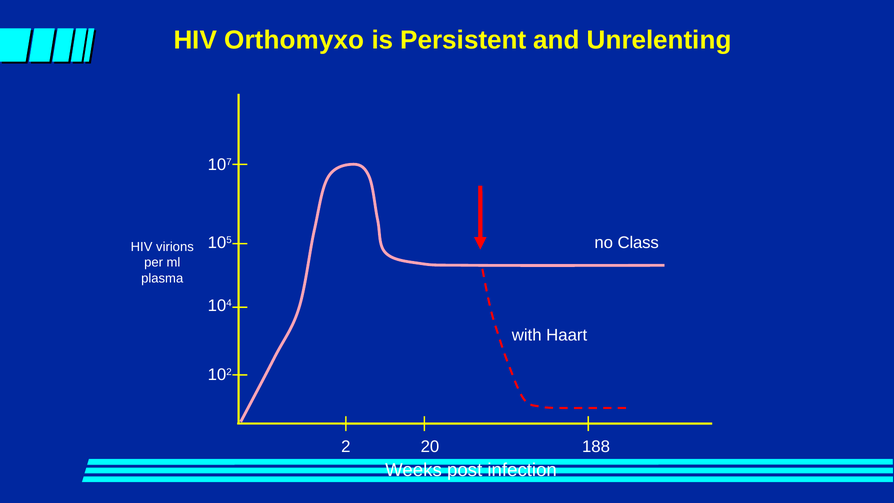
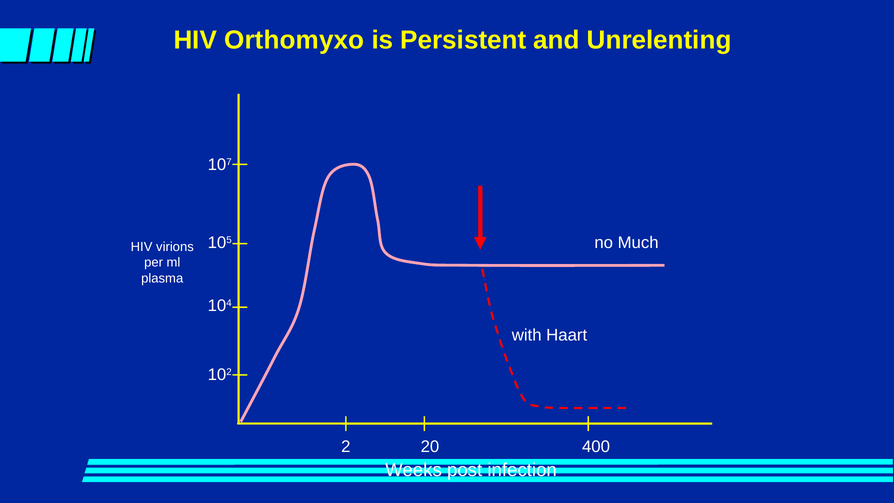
Class: Class -> Much (638, 243)
188: 188 -> 400 (596, 447)
